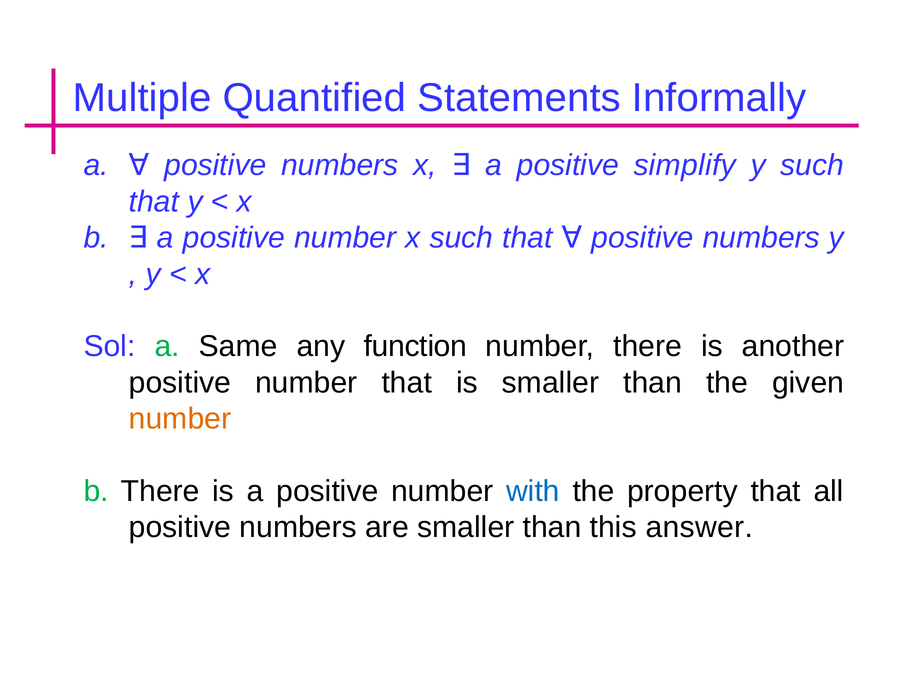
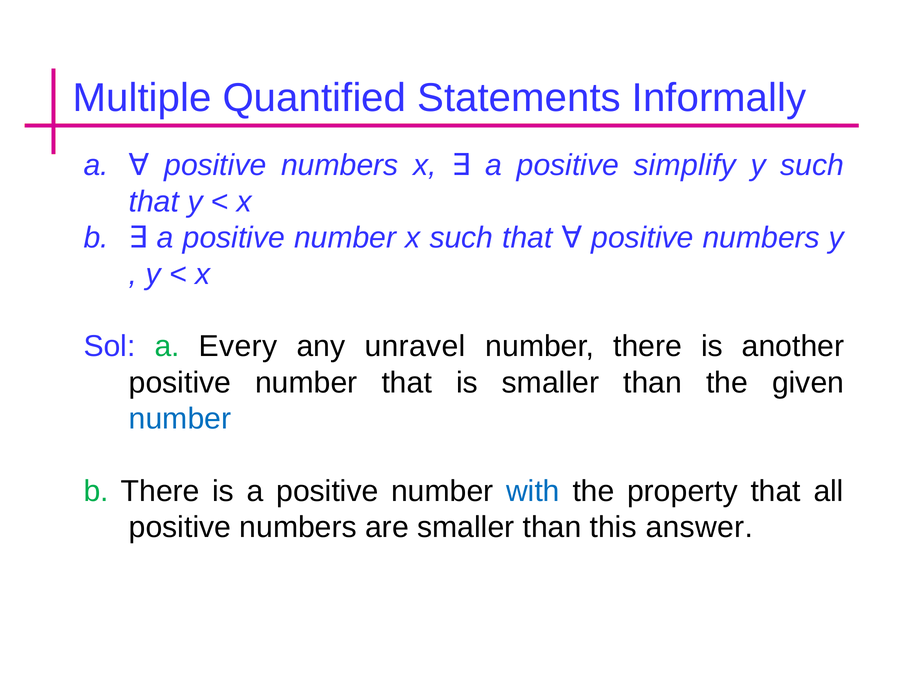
Same: Same -> Every (238, 346)
function: function -> unravel (415, 346)
number colour: orange -> blue (180, 419)
